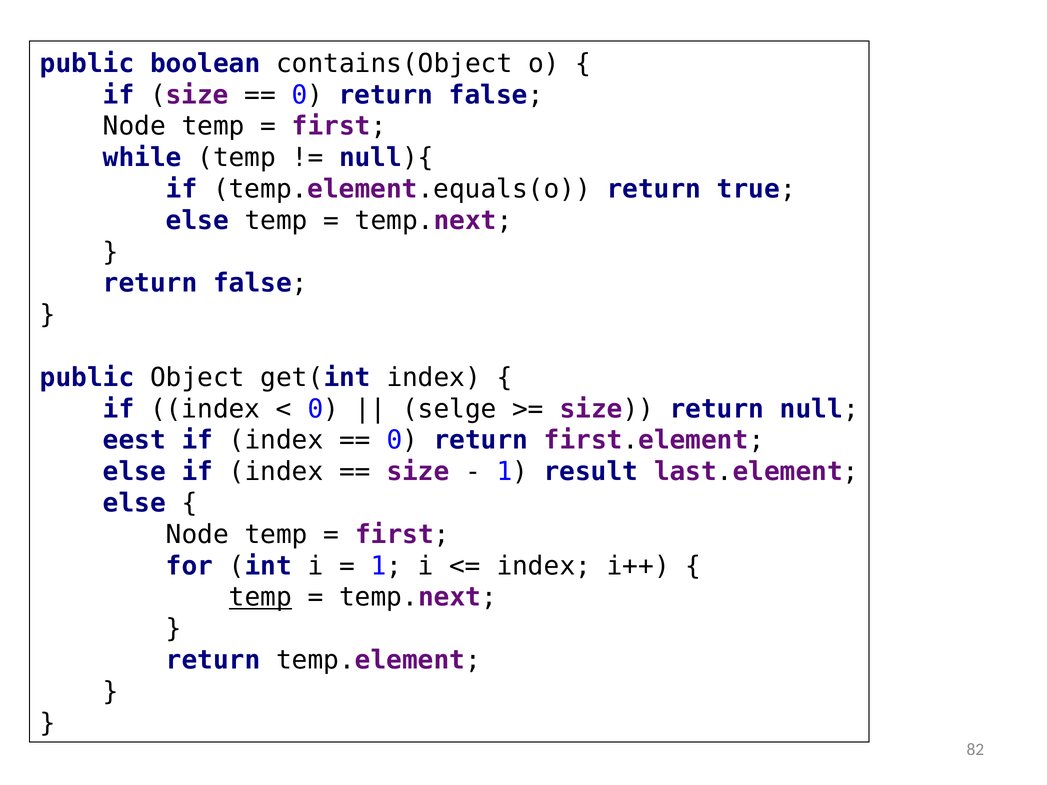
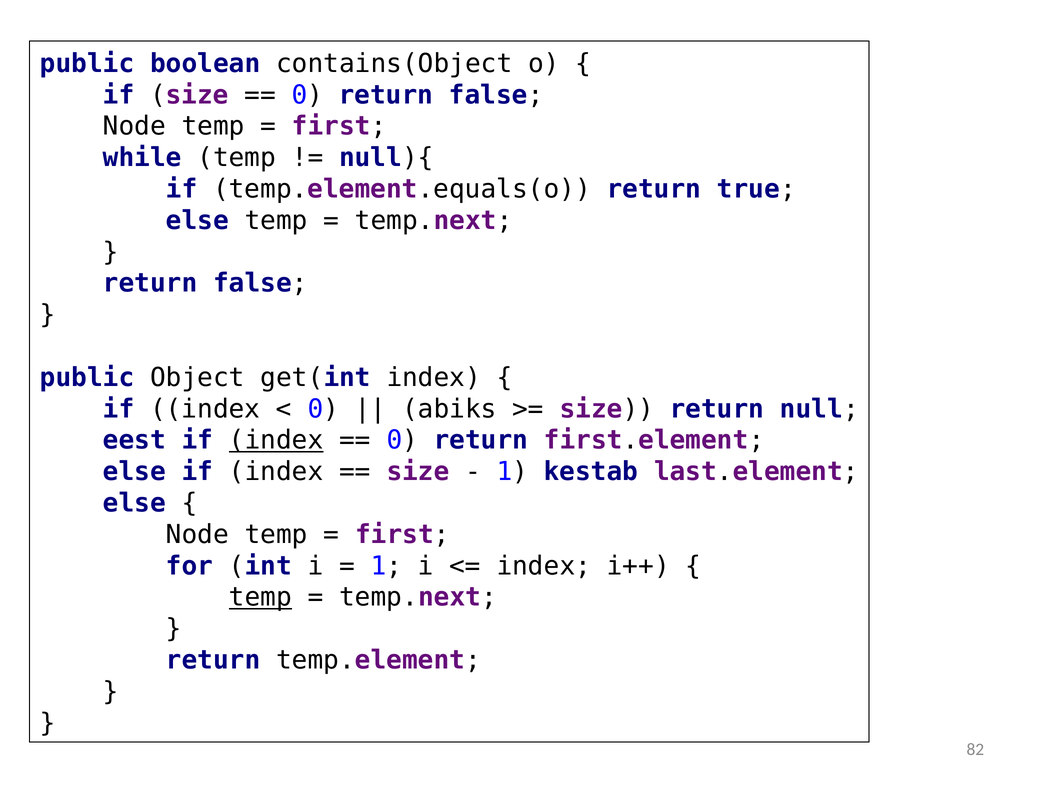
selge: selge -> abiks (449, 409)
index underline: none -> present (276, 440)
result: result -> kestab (591, 472)
